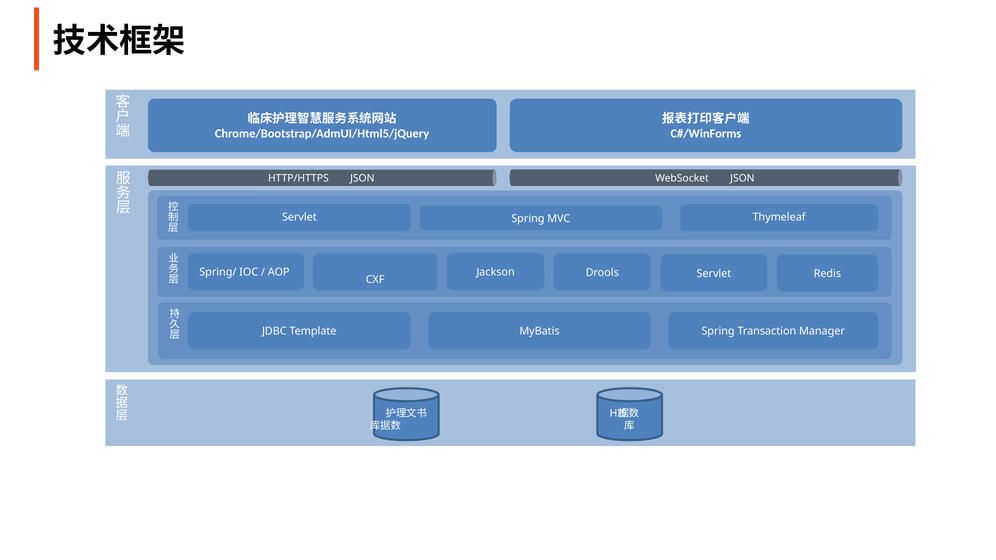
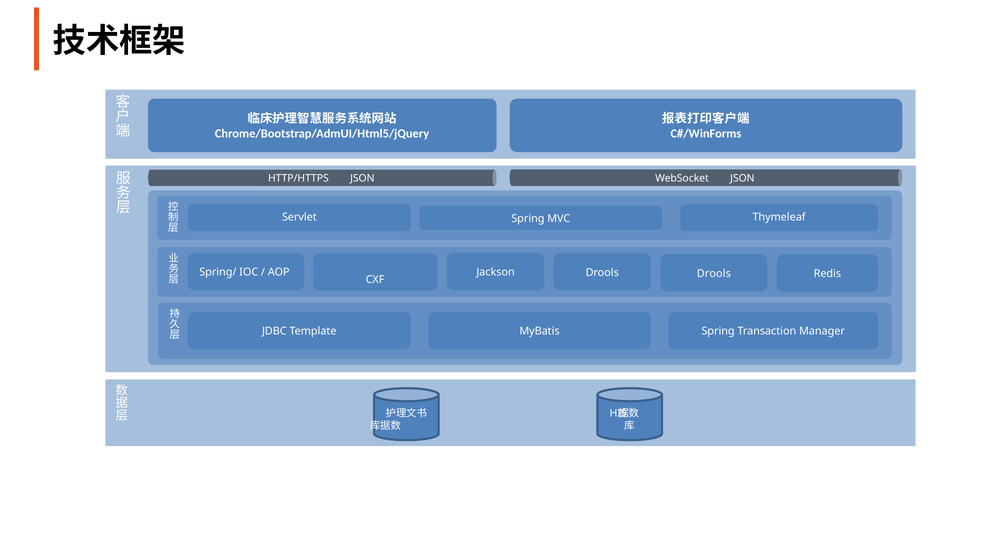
Servlet: Servlet -> Drools (714, 273)
